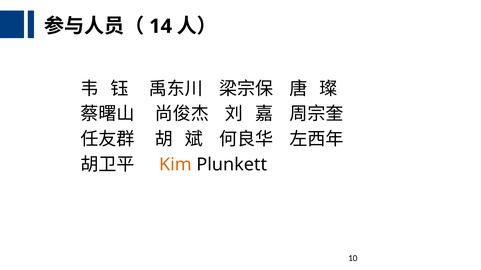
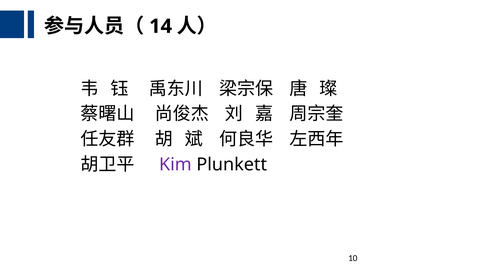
Kim colour: orange -> purple (175, 165)
